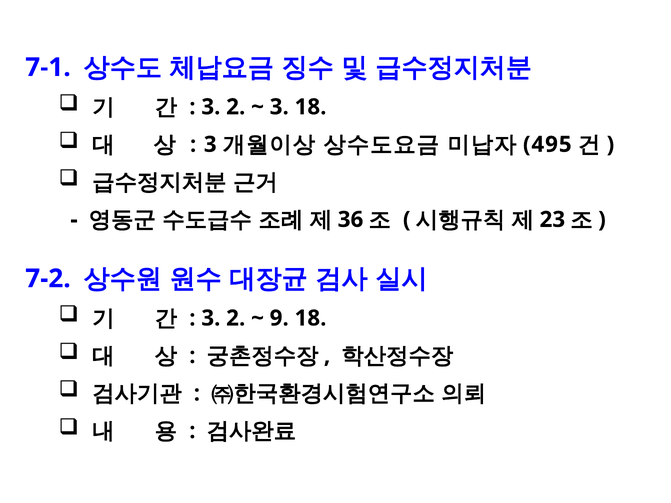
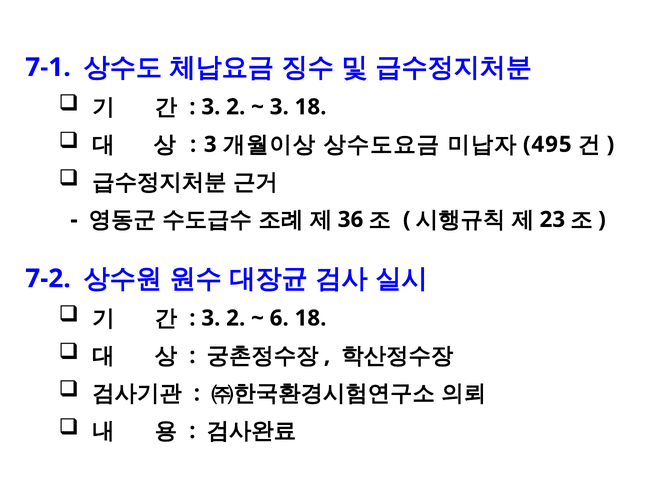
9: 9 -> 6 (279, 318)
